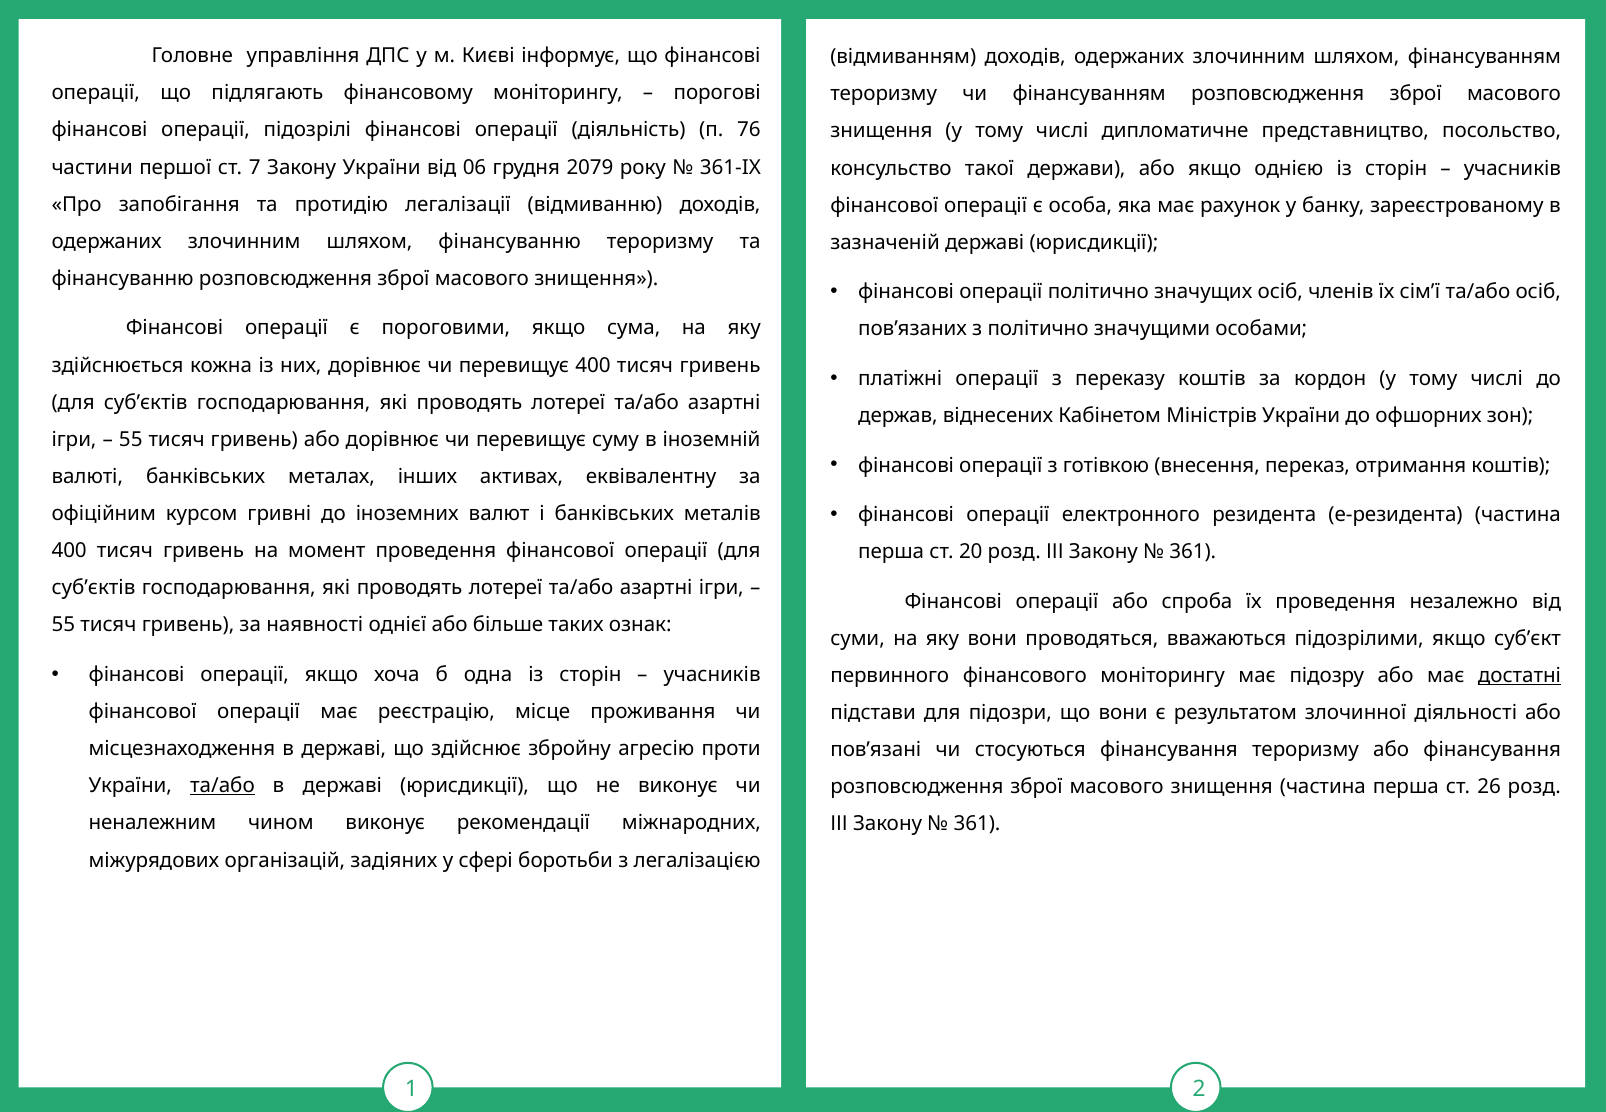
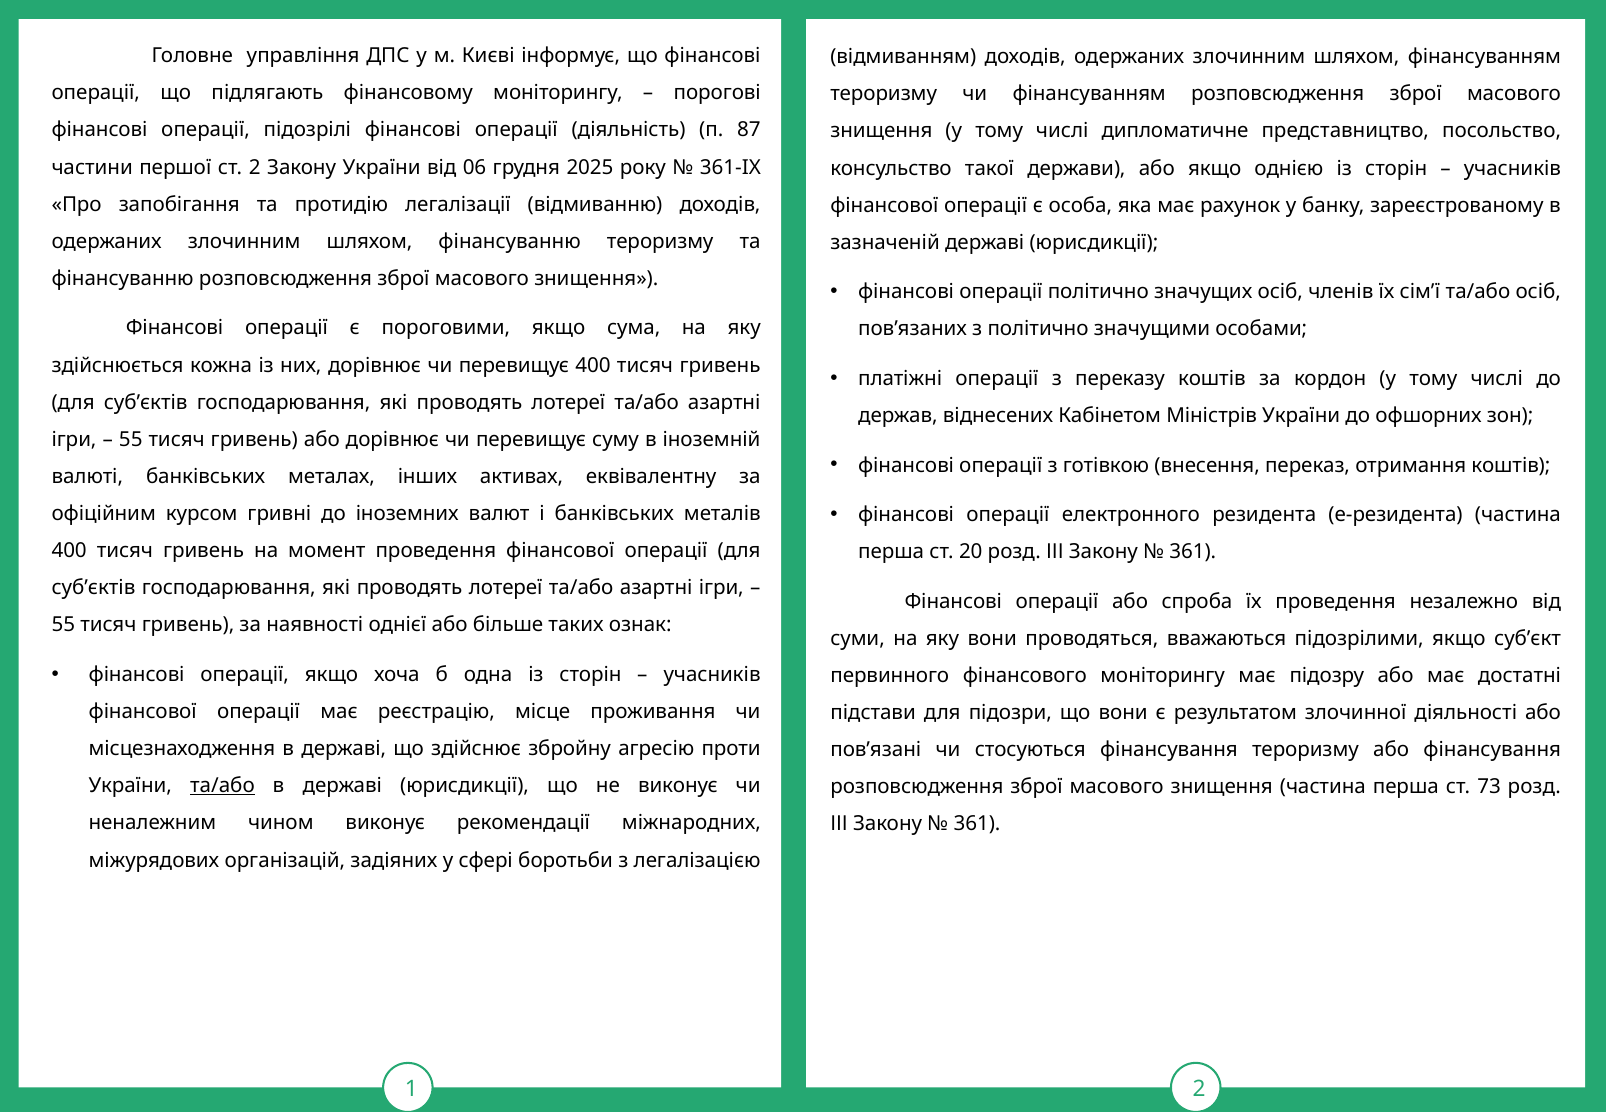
76: 76 -> 87 (749, 130)
ст 7: 7 -> 2 (255, 167)
2079: 2079 -> 2025 (590, 167)
достатні underline: present -> none (1519, 676)
26: 26 -> 73 (1489, 787)
